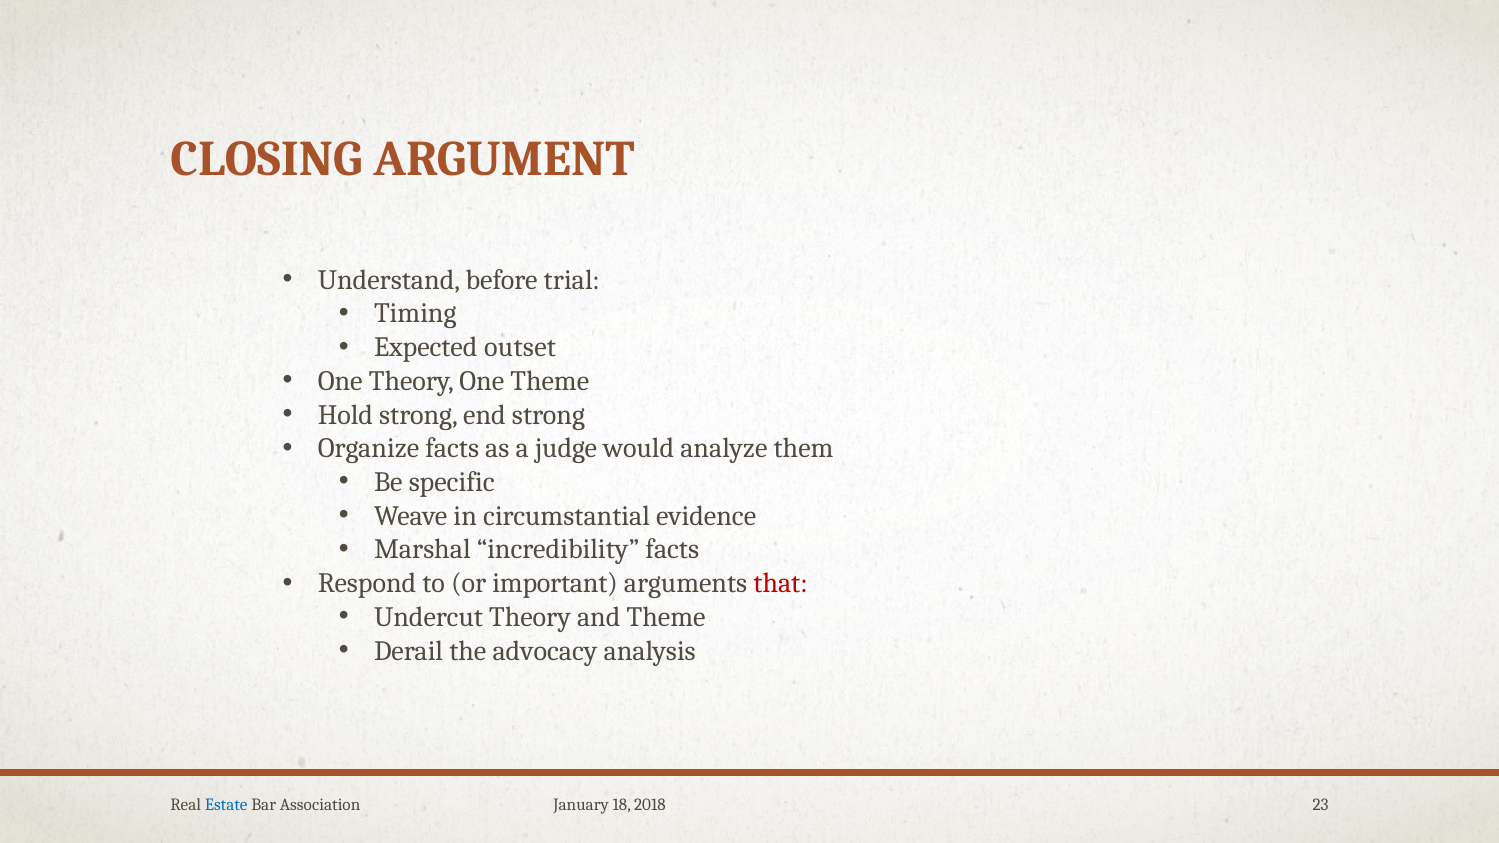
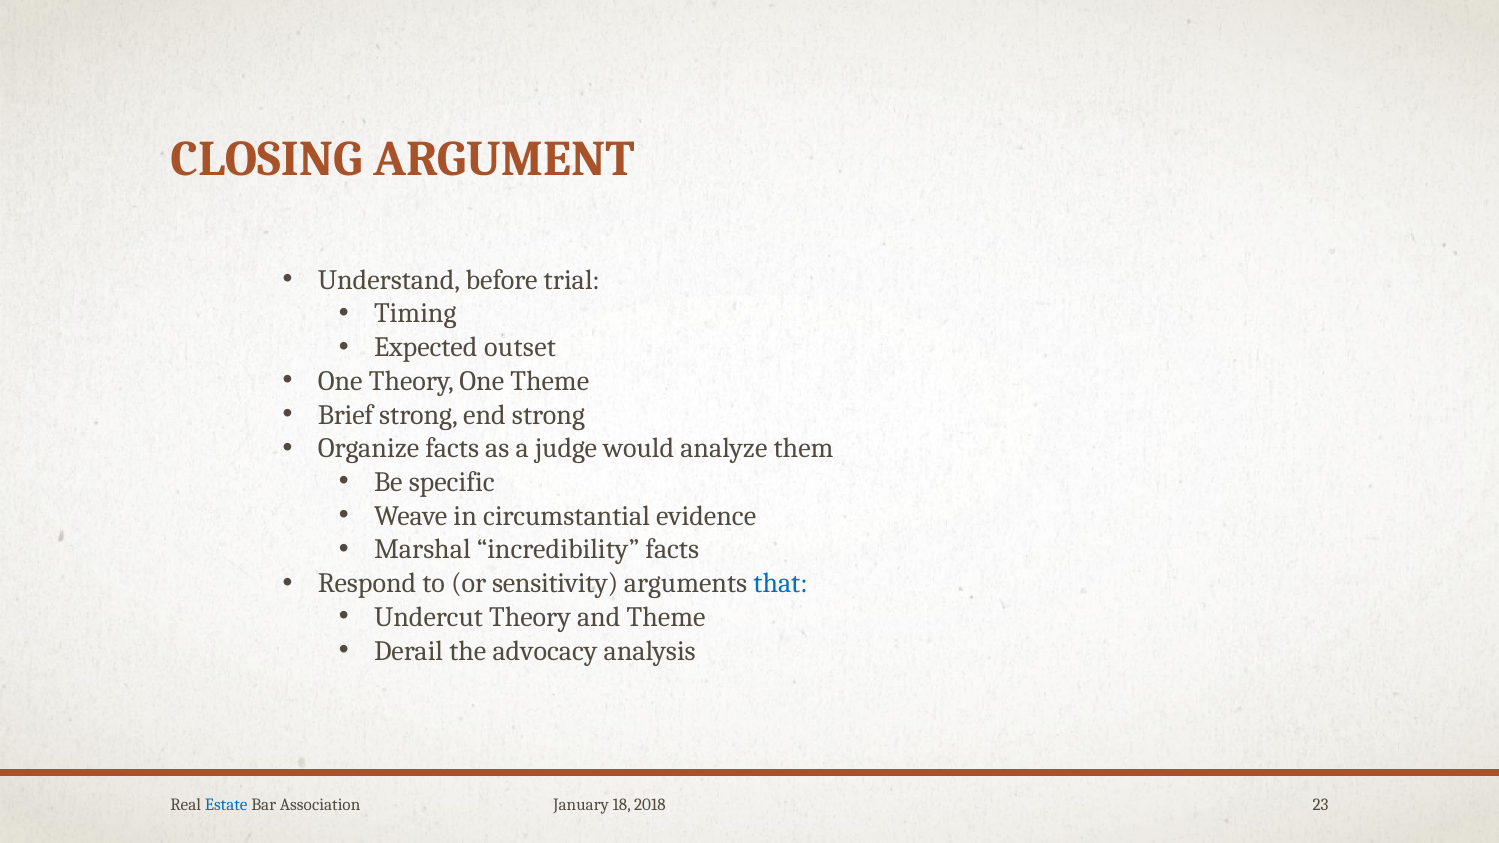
Hold: Hold -> Brief (346, 415)
important: important -> sensitivity (555, 583)
that colour: red -> blue (781, 583)
